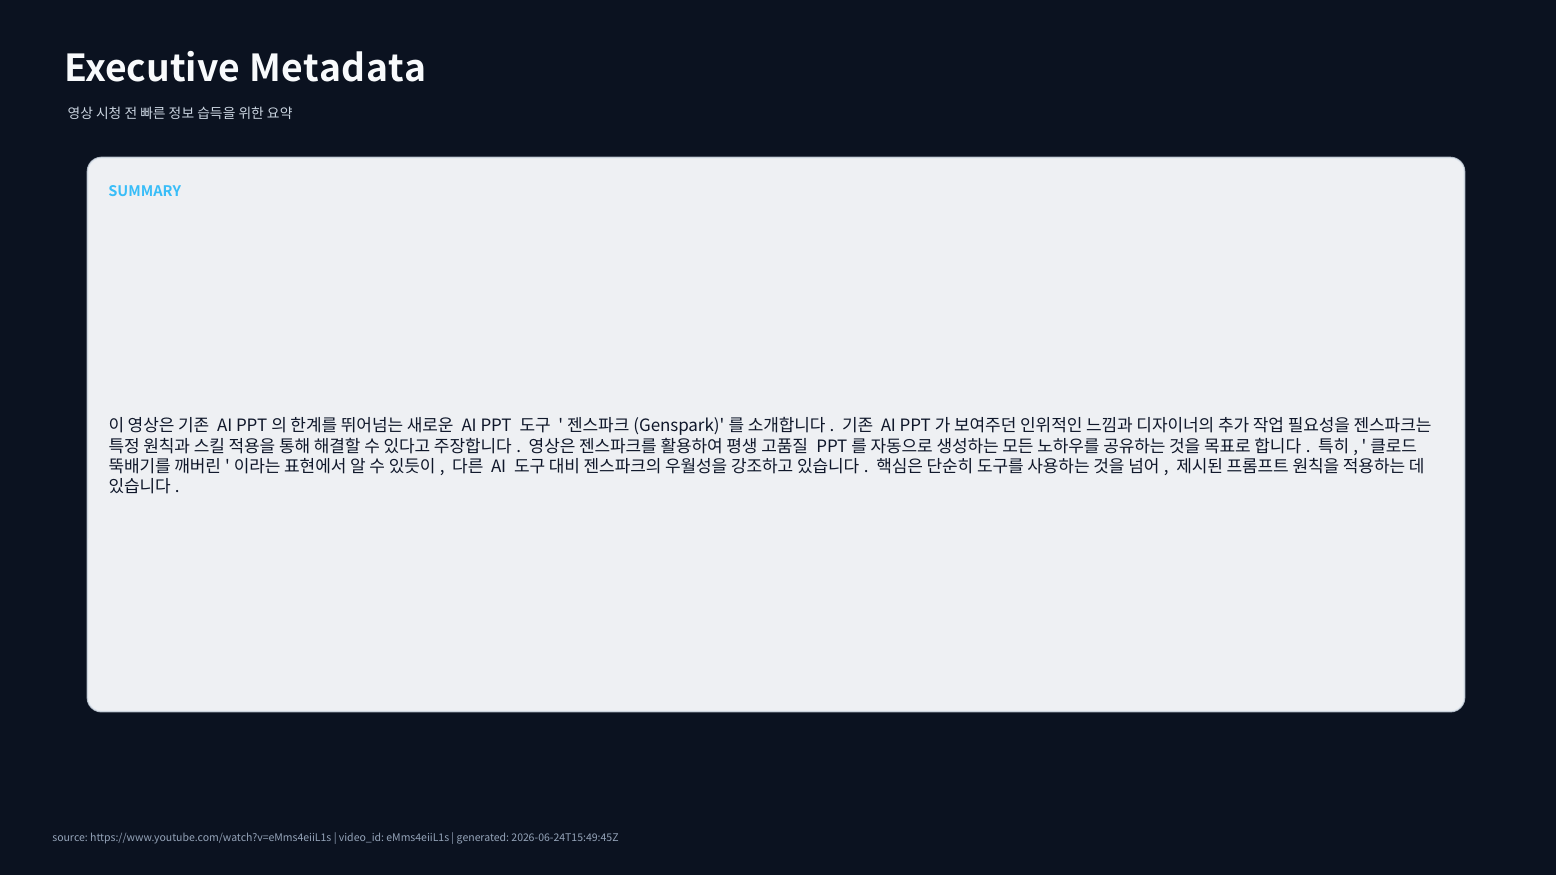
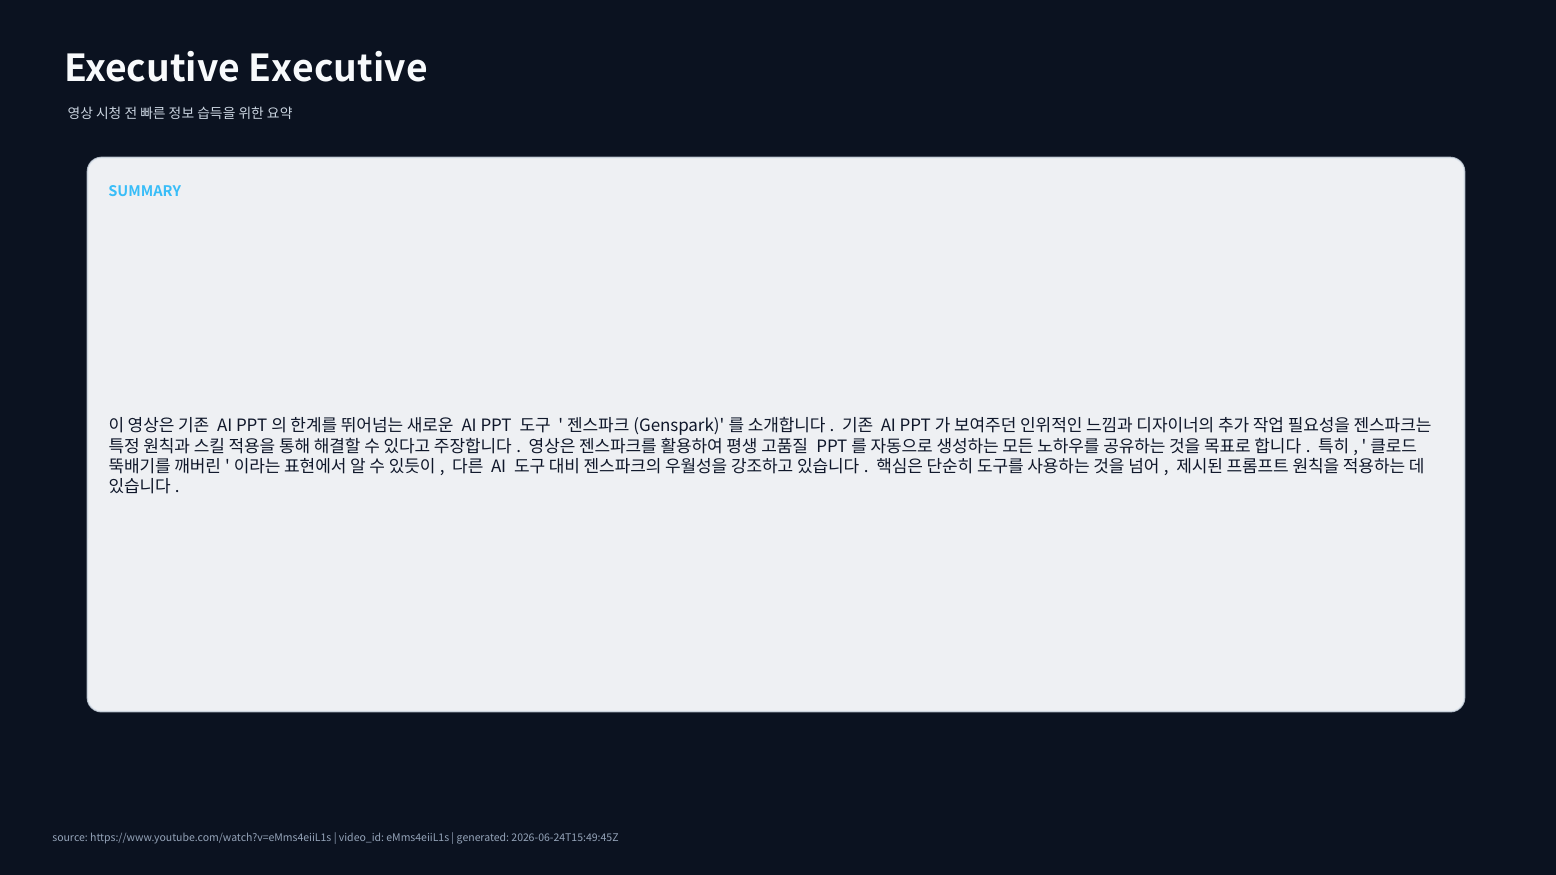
Executive Metadata: Metadata -> Executive (338, 70)
